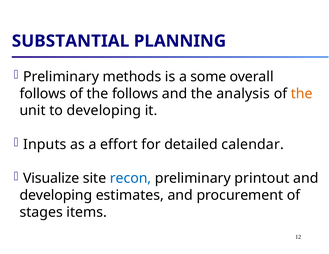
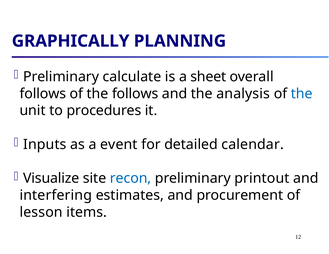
SUBSTANTIAL: SUBSTANTIAL -> GRAPHICALLY (71, 41)
methods: methods -> calculate (132, 77)
some: some -> sheet (208, 77)
the colour: orange -> blue (302, 94)
to developing: developing -> procedures (104, 111)
effort: effort -> event (119, 145)
developing: developing -> interfering (56, 195)
stages: stages -> lesson (41, 212)
